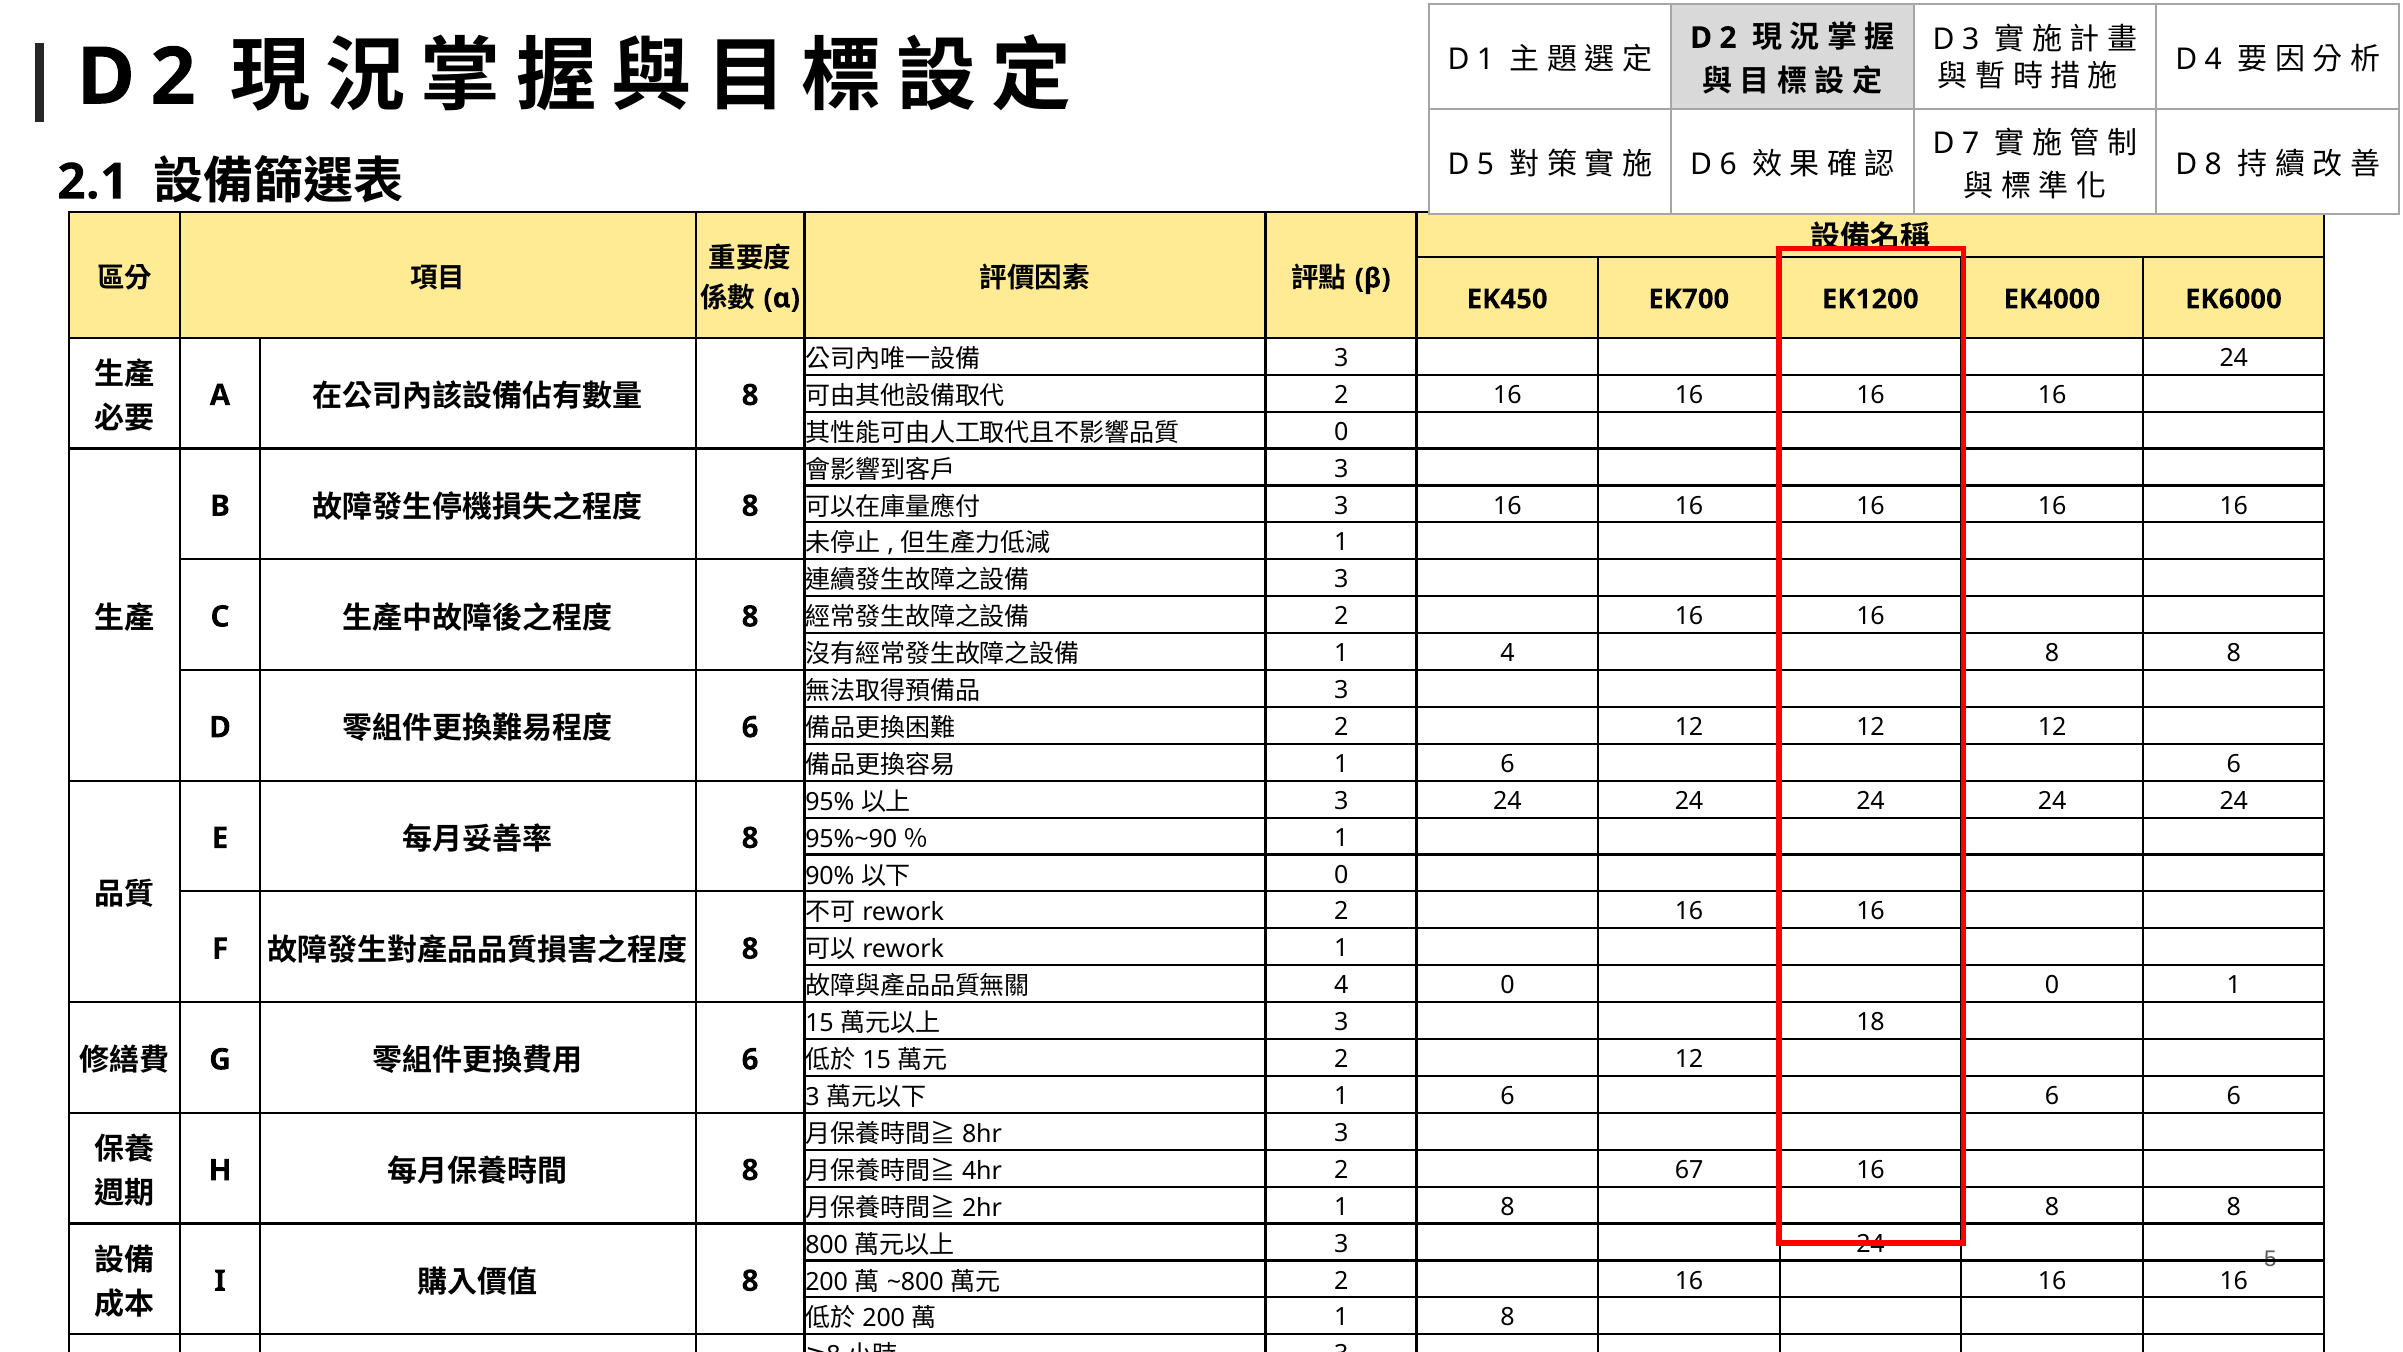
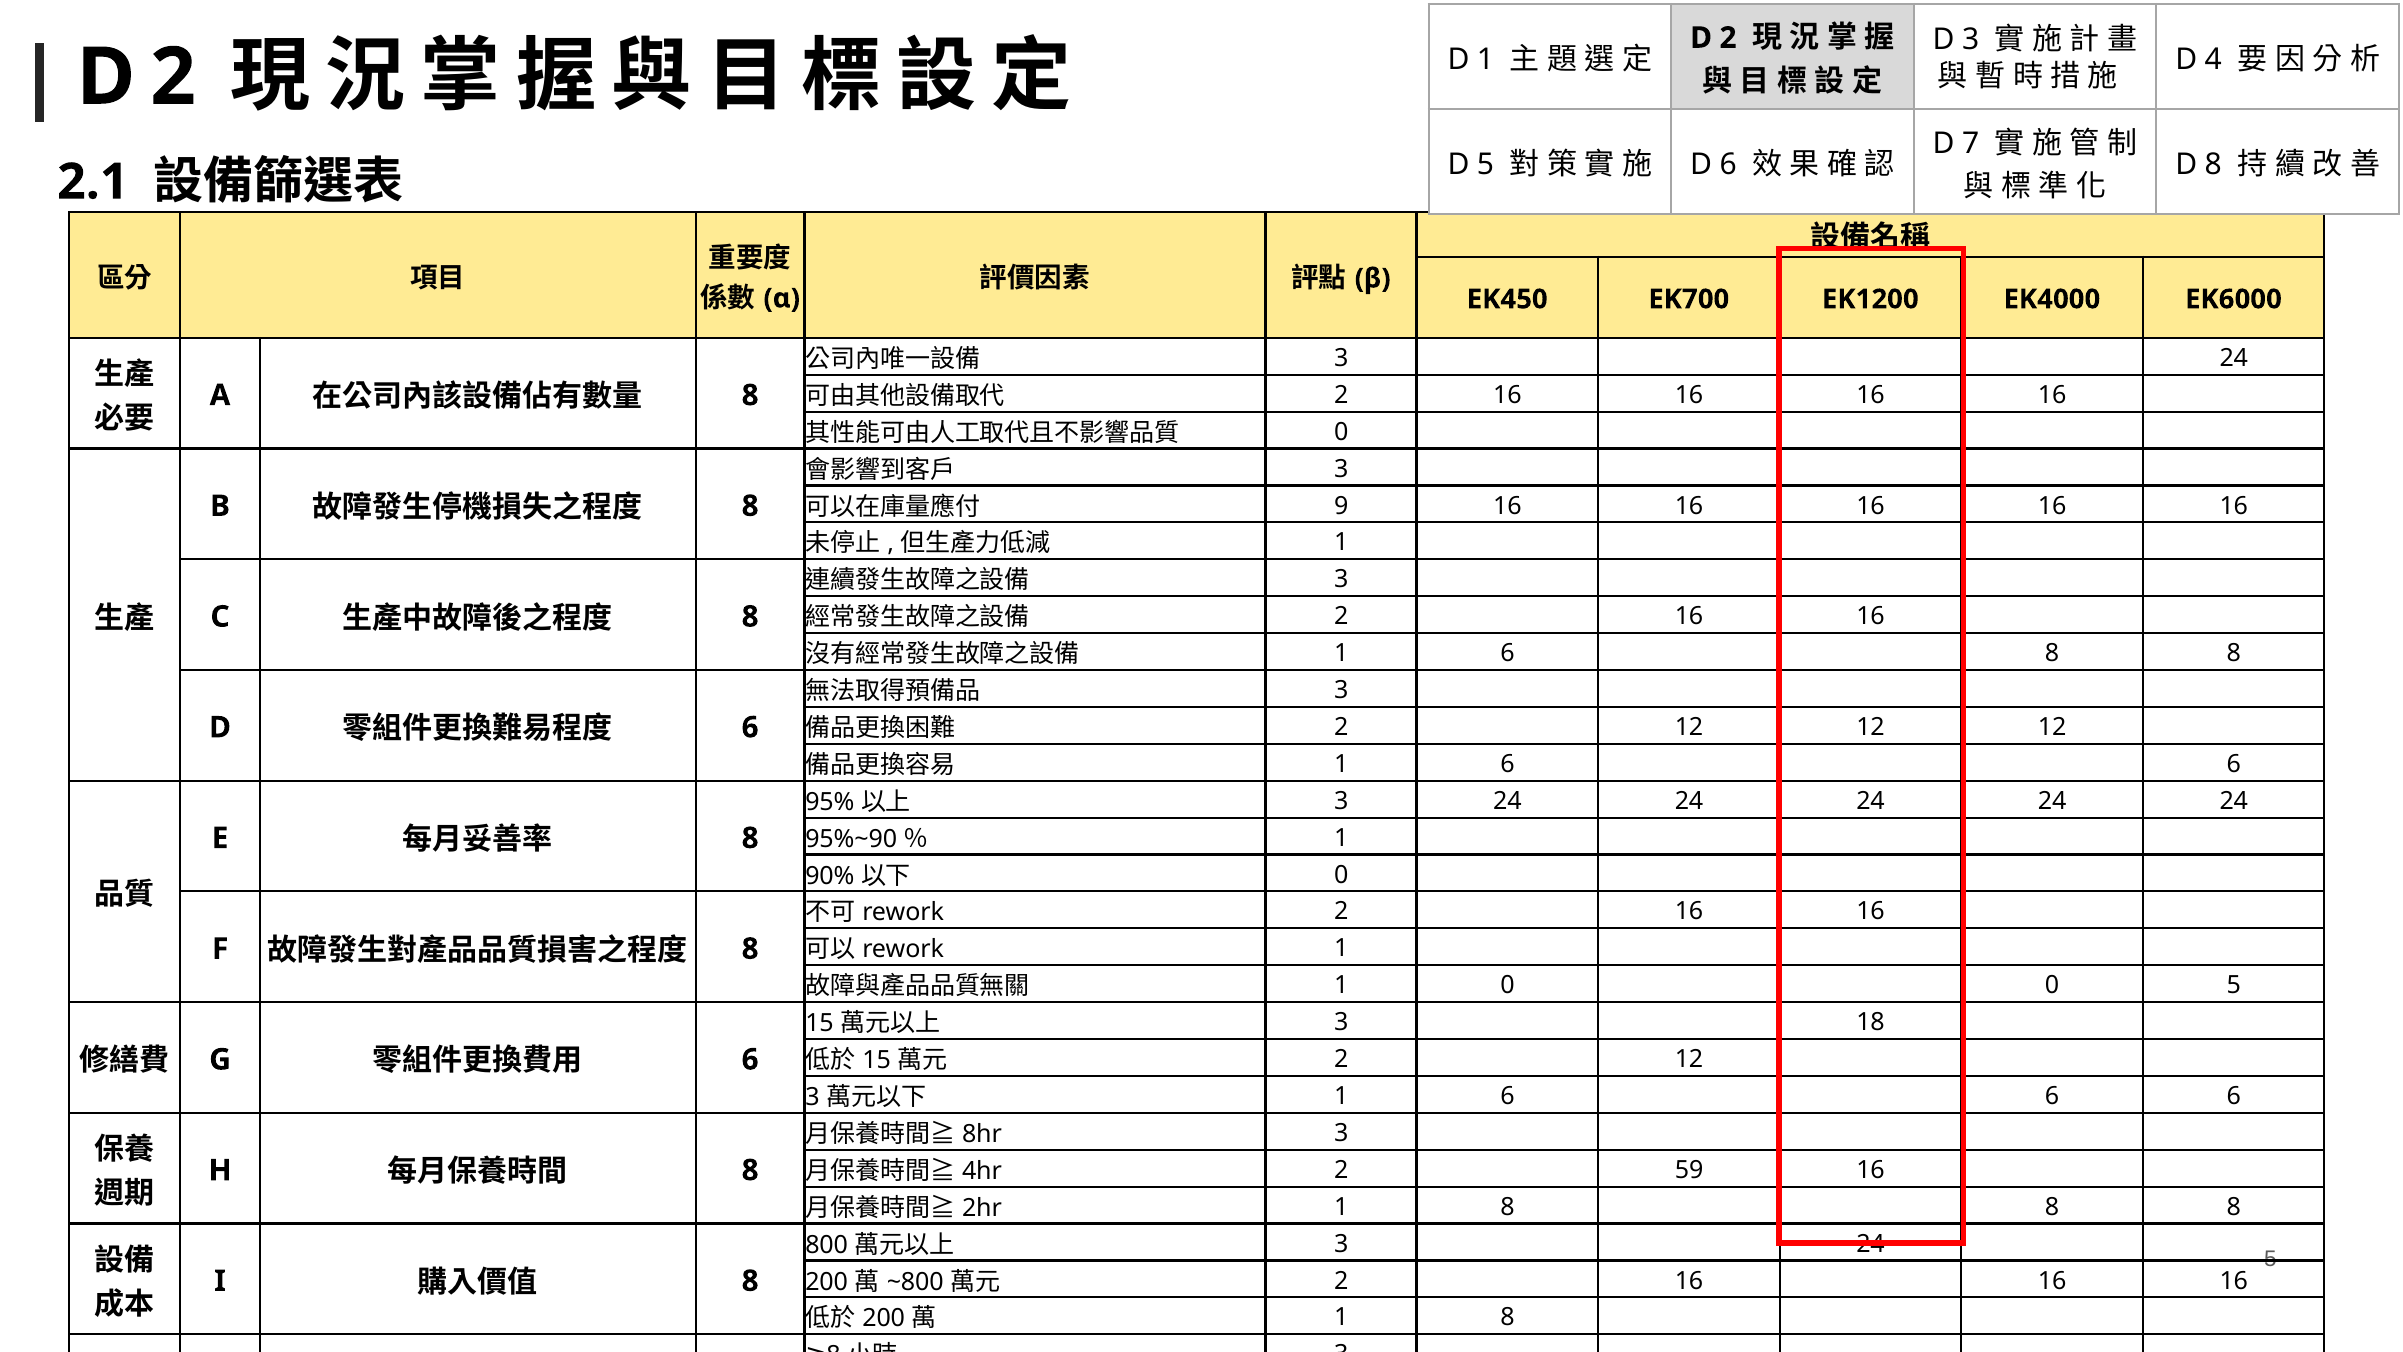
3: 3 -> 9 (1341, 506)
4: 4 -> 6 (1507, 653)
4: 4 -> 1 (1341, 985)
0 1: 1 -> 5 (2234, 985)
67: 67 -> 59 (1689, 1170)
